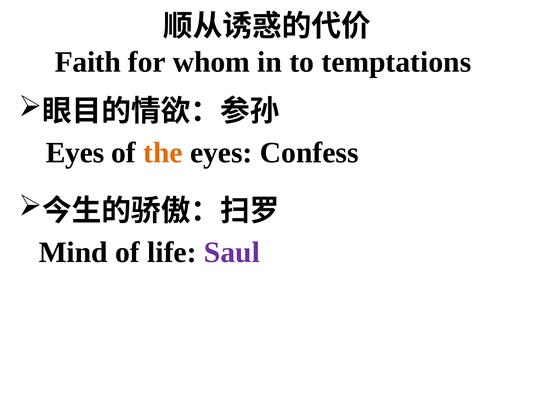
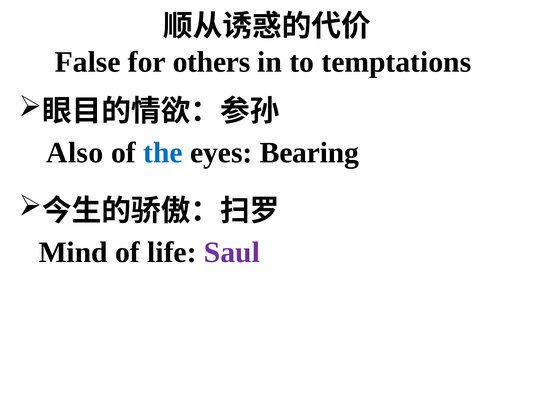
Faith: Faith -> False (88, 62)
whom: whom -> others (211, 62)
Eyes: Eyes -> Also (75, 153)
the colour: orange -> blue (163, 153)
Confess: Confess -> Bearing (309, 153)
